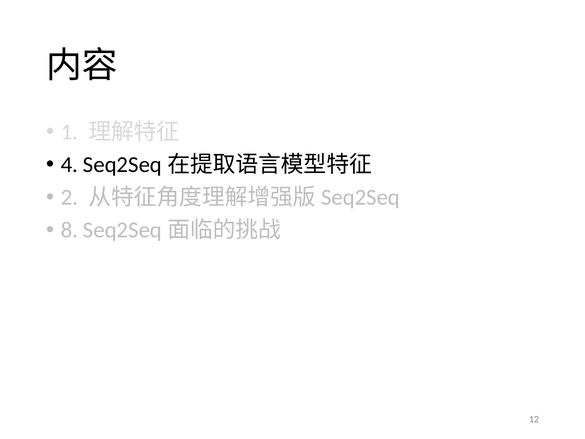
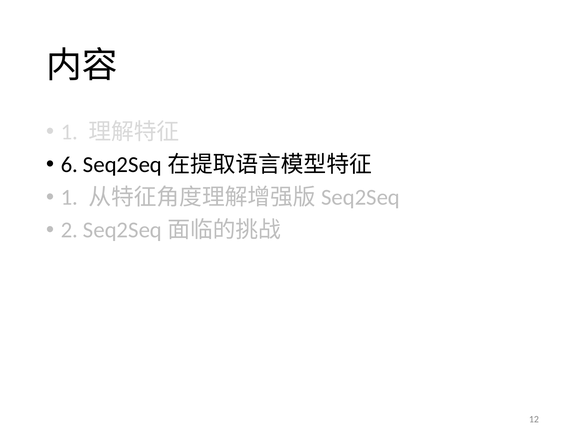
4: 4 -> 6 (69, 165)
2: 2 -> 1 (69, 197)
8: 8 -> 2 (69, 230)
